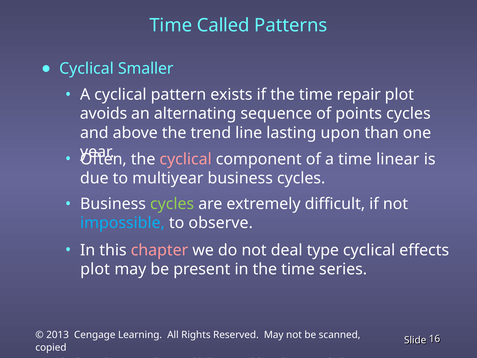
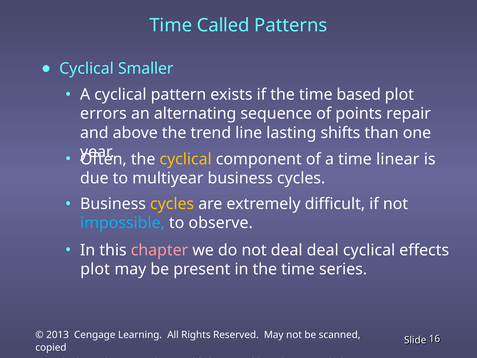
repair: repair -> based (359, 95)
avoids: avoids -> errors (103, 114)
points cycles: cycles -> repair (409, 114)
upon: upon -> shifts (340, 133)
cyclical colour: pink -> yellow (186, 159)
cycles colour: light green -> yellow (172, 204)
deal type: type -> deal (323, 250)
